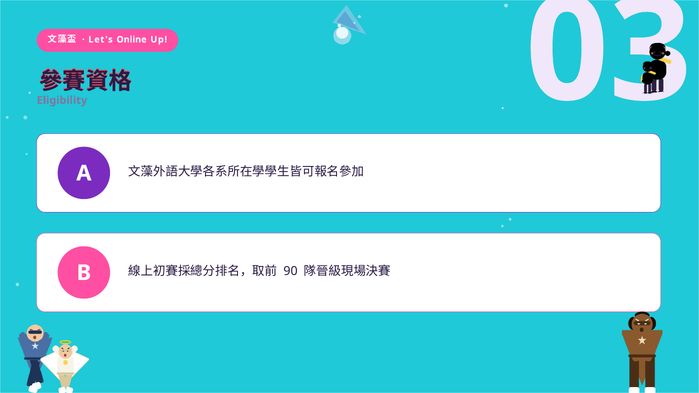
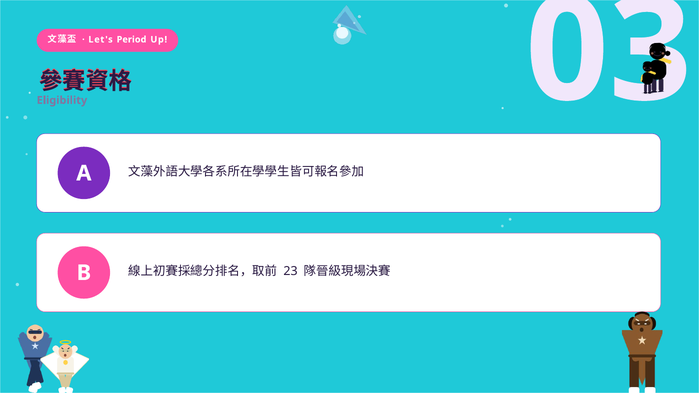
Online: Online -> Period (132, 40)
90: 90 -> 23 (291, 271)
